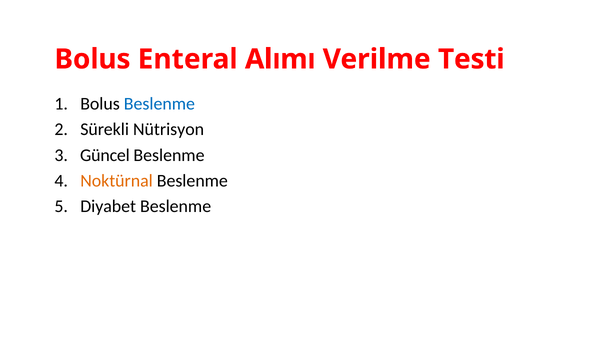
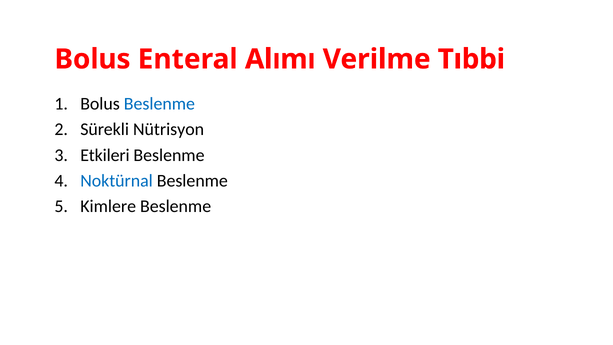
Testi: Testi -> Tıbbi (471, 59)
Güncel: Güncel -> Etkileri (105, 155)
Noktürnal colour: orange -> blue (117, 181)
Diyabet: Diyabet -> Kimlere (108, 206)
